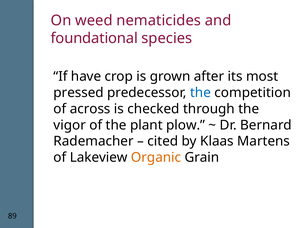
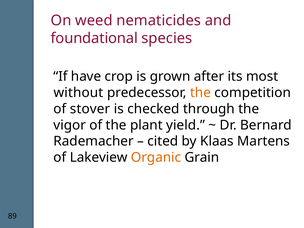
pressed: pressed -> without (78, 93)
the colour: blue -> orange (201, 93)
across: across -> stover (90, 109)
plow: plow -> yield (186, 125)
